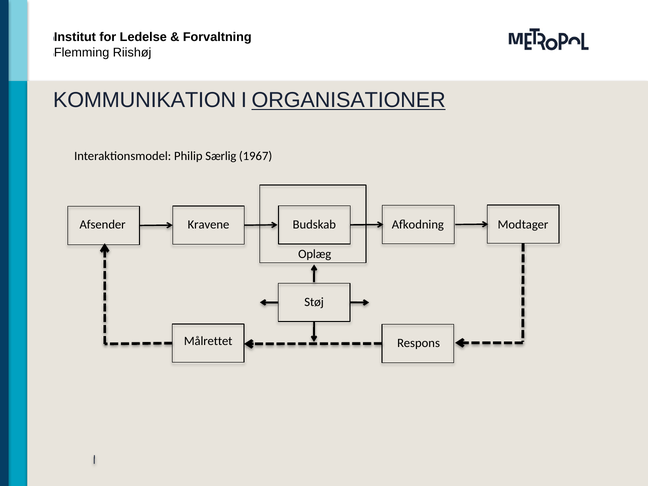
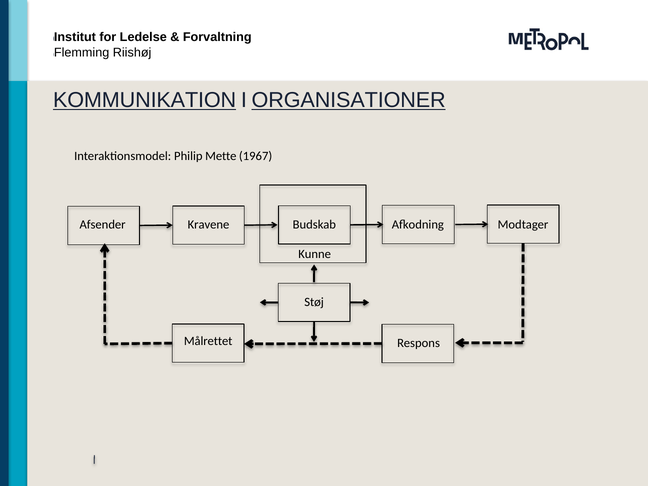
KOMMUNIKATION underline: none -> present (145, 100)
Særlig: Særlig -> Mette (221, 156)
Oplæg: Oplæg -> Kunne (315, 254)
